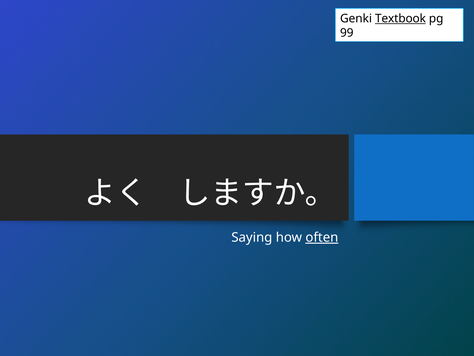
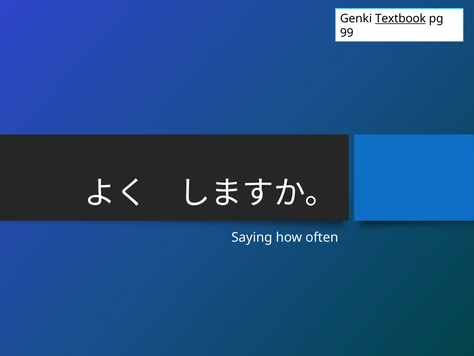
often underline: present -> none (322, 237)
